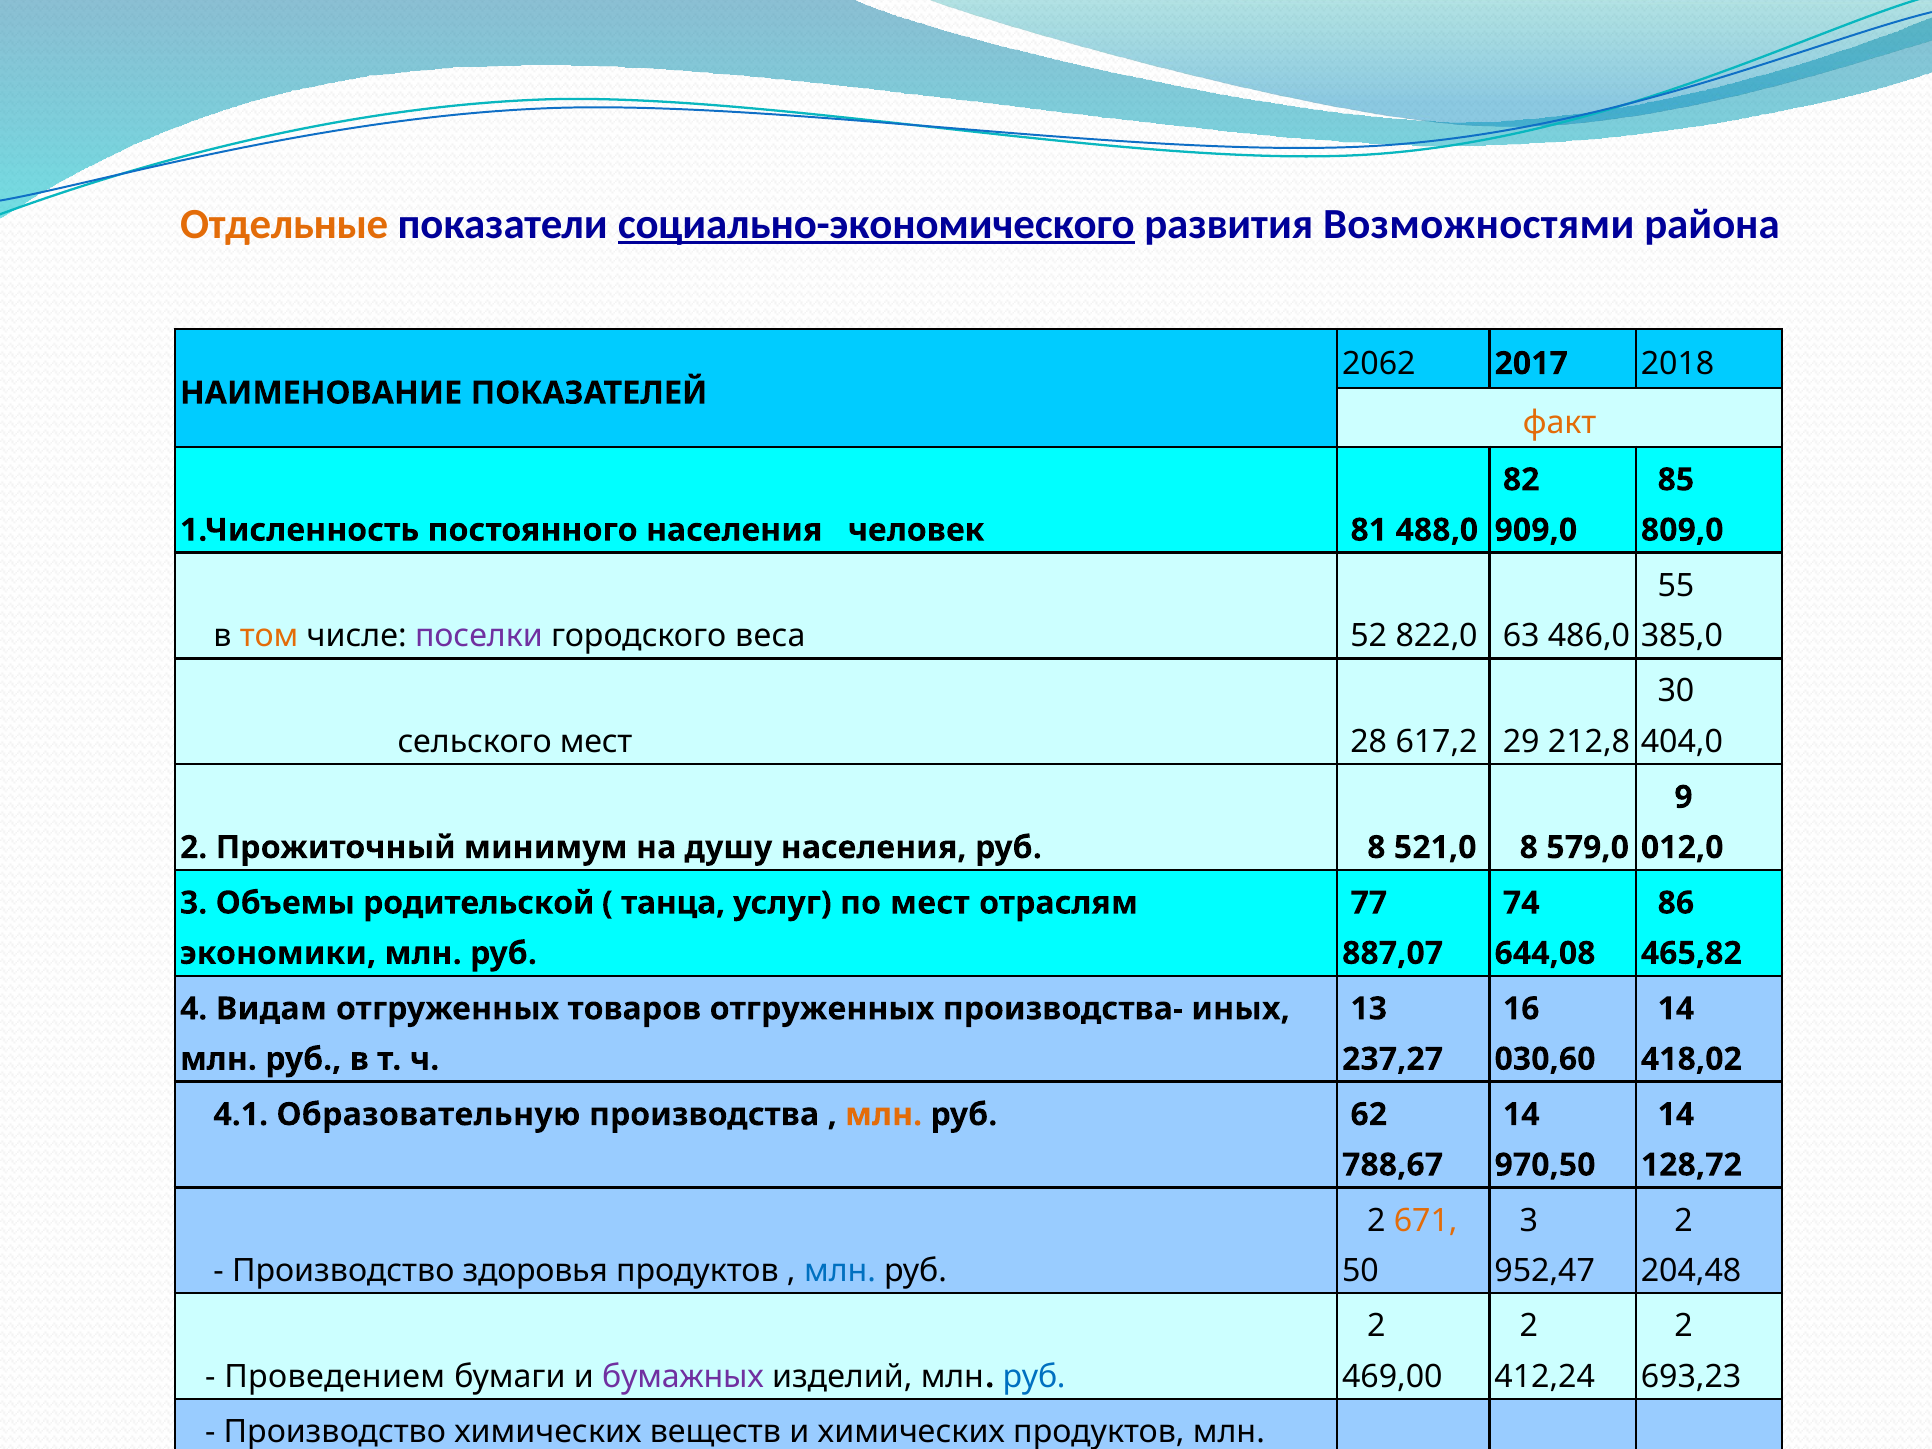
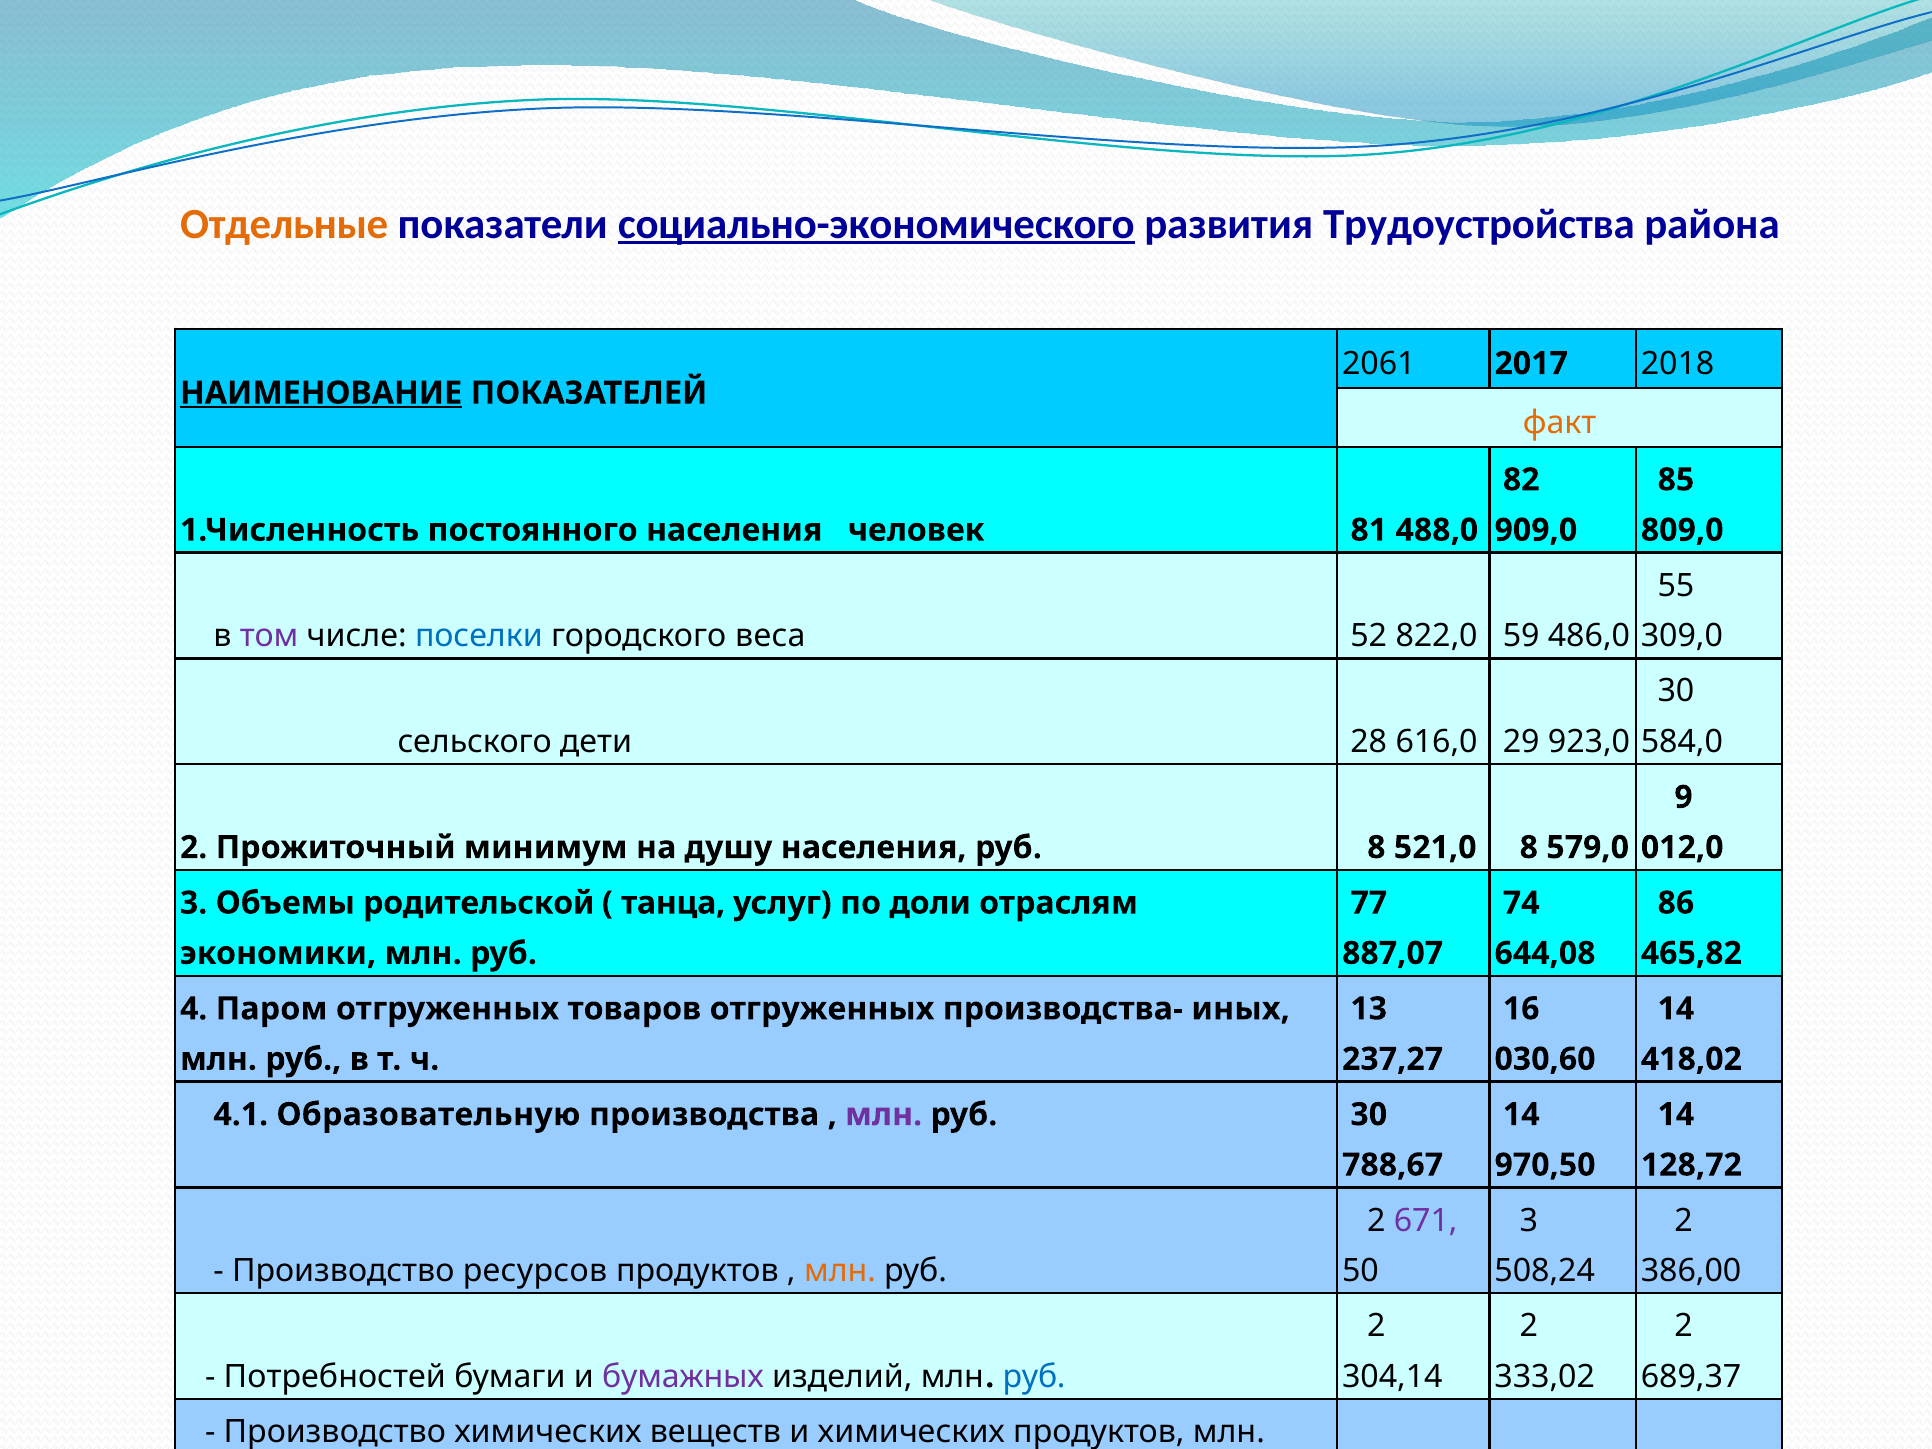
Возможностями: Возможностями -> Трудоустройства (1479, 224)
2062: 2062 -> 2061 (1379, 364)
НАИМЕНОВАНИЕ underline: none -> present (321, 393)
том colour: orange -> purple (269, 636)
поселки colour: purple -> blue (479, 636)
63: 63 -> 59 (1521, 636)
385,0: 385,0 -> 309,0 (1682, 636)
сельского мест: мест -> дети (596, 742)
617,2: 617,2 -> 616,0 (1437, 742)
212,8: 212,8 -> 923,0 (1589, 742)
404,0: 404,0 -> 584,0 (1682, 742)
по мест: мест -> доли (930, 903)
4 Видам: Видам -> Паром (272, 1009)
млн colour: orange -> purple (884, 1115)
руб 62: 62 -> 30 (1369, 1115)
671 colour: orange -> purple (1426, 1220)
здоровья: здоровья -> ресурсов (535, 1271)
млн colour: blue -> orange (840, 1271)
952,47: 952,47 -> 508,24 (1545, 1271)
204,48: 204,48 -> 386,00 (1691, 1271)
Проведением: Проведением -> Потребностей (335, 1377)
469,00: 469,00 -> 304,14 (1392, 1377)
412,24: 412,24 -> 333,02 (1545, 1377)
693,23: 693,23 -> 689,37 (1691, 1377)
